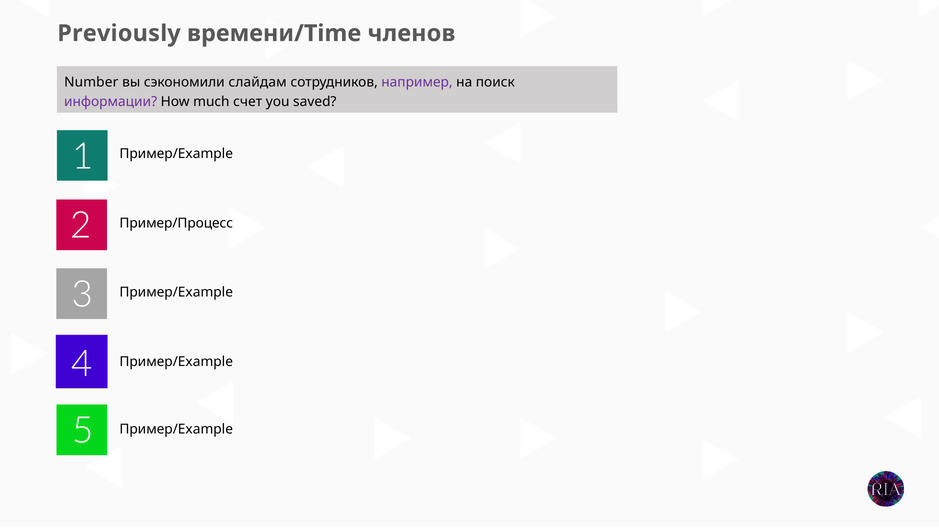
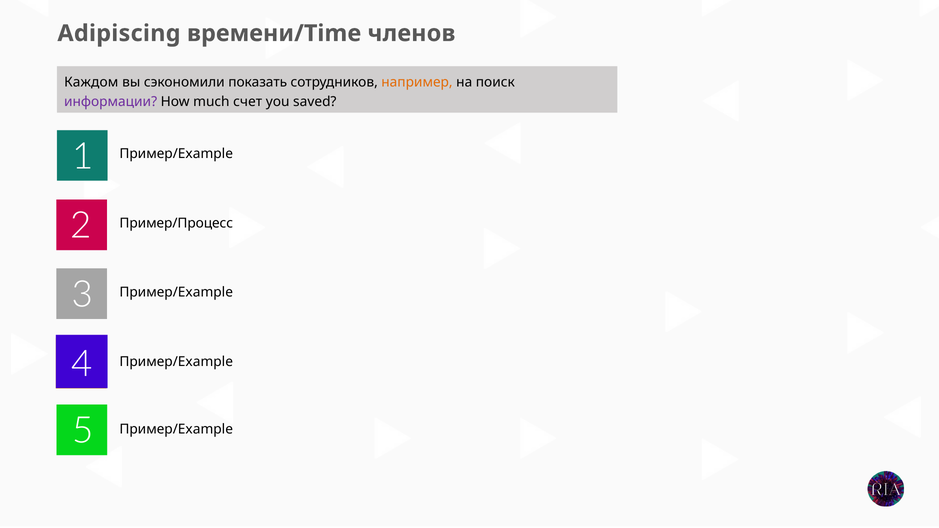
Previously: Previously -> Adipiscing (119, 33)
Number: Number -> Каждом (91, 82)
слайдам: слайдам -> показать (258, 82)
например colour: purple -> orange (417, 82)
